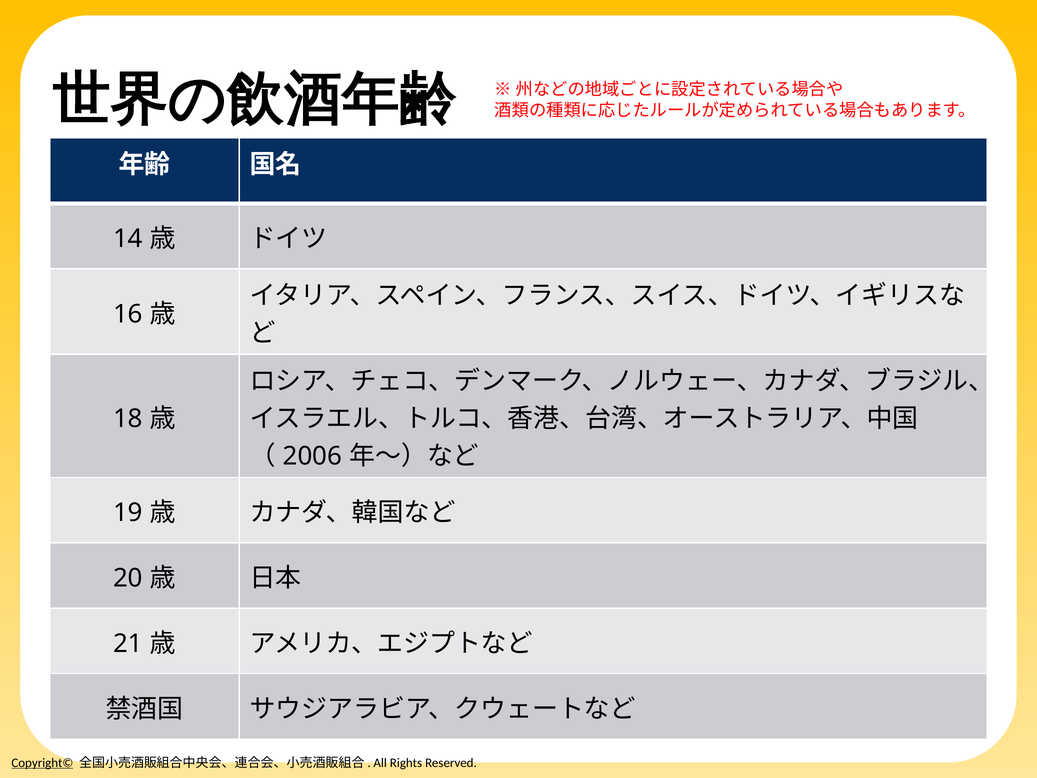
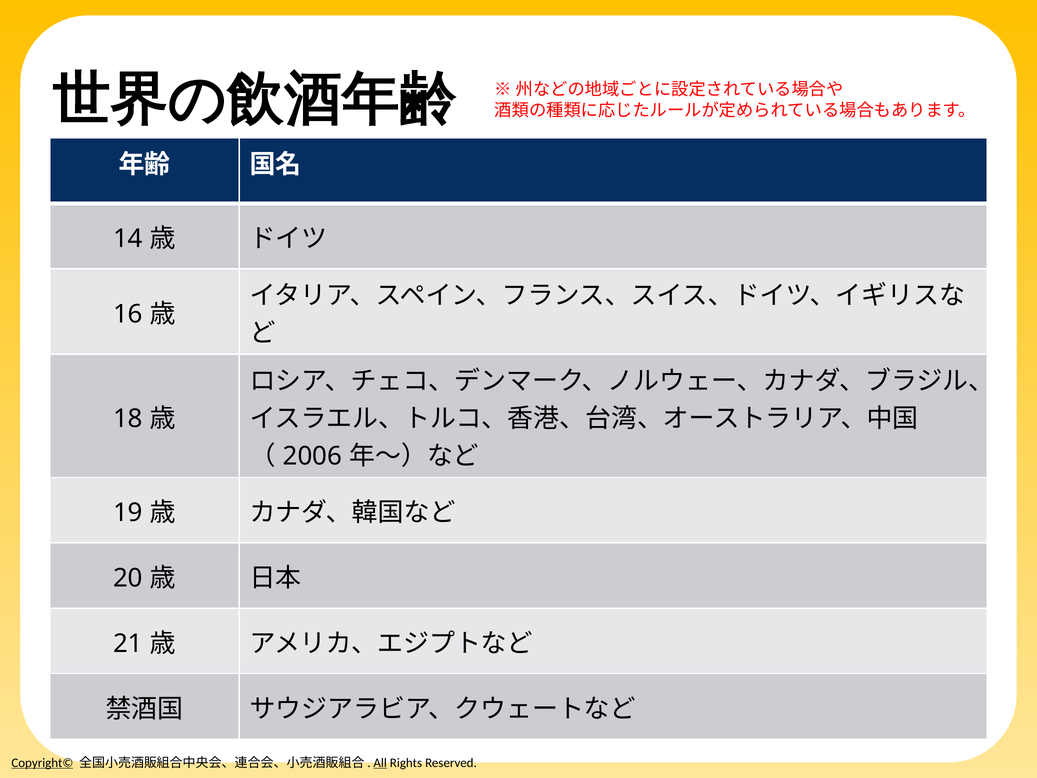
All underline: none -> present (380, 763)
